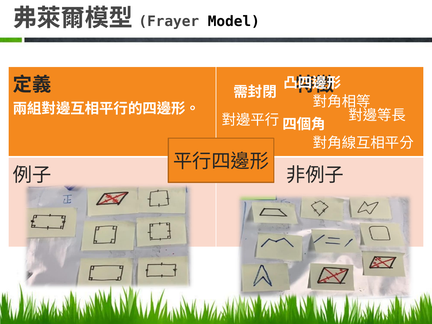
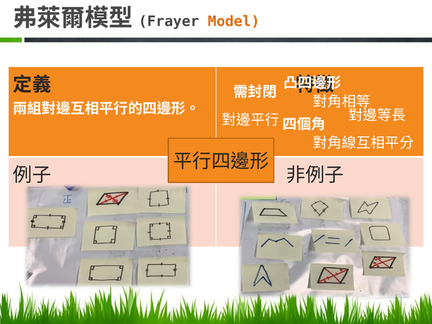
Model colour: black -> orange (234, 21)
